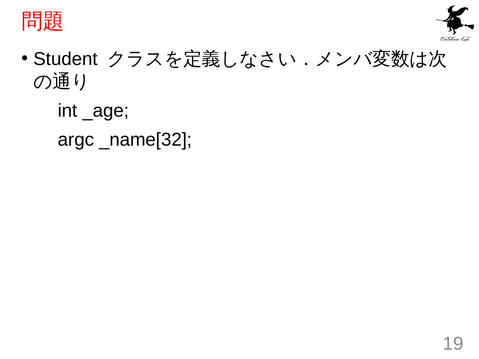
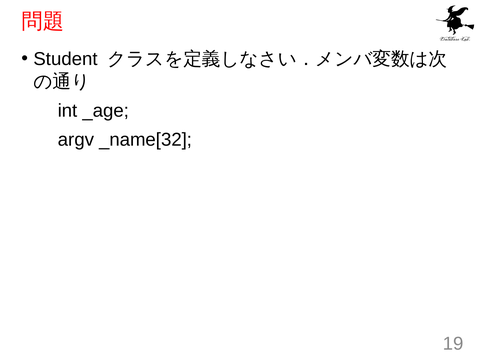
argc: argc -> argv (76, 140)
